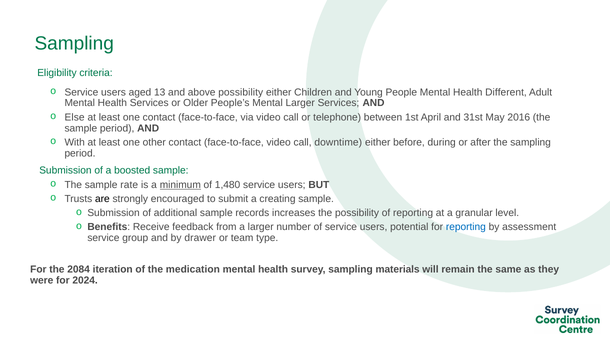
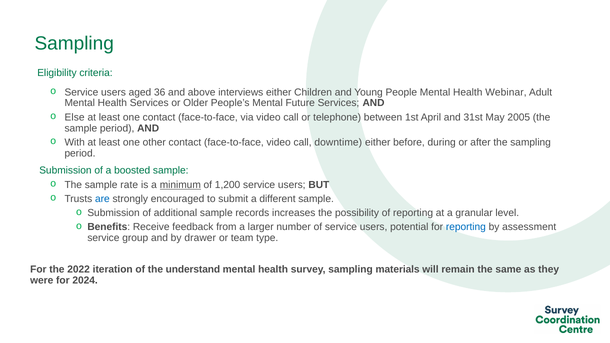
13: 13 -> 36 (160, 92)
above possibility: possibility -> interviews (241, 92)
Different: Different -> Webinar (506, 92)
Mental Larger: Larger -> Future (300, 103)
2016: 2016 -> 2005 (519, 117)
1,480: 1,480 -> 1,200 (228, 185)
are colour: black -> blue (102, 199)
creating: creating -> different (278, 199)
2084: 2084 -> 2022 (79, 269)
medication: medication -> understand (193, 269)
